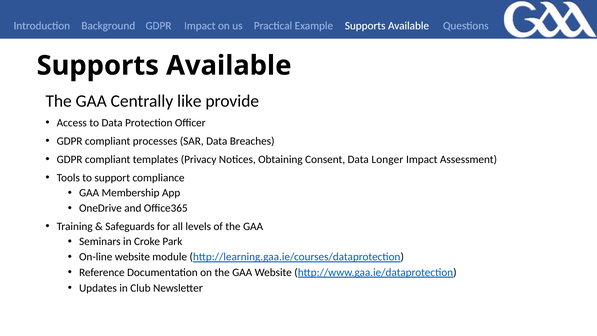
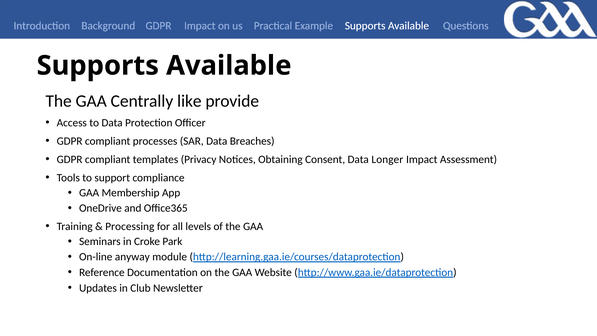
Safeguards: Safeguards -> Processing (130, 226)
On-line website: website -> anyway (132, 257)
